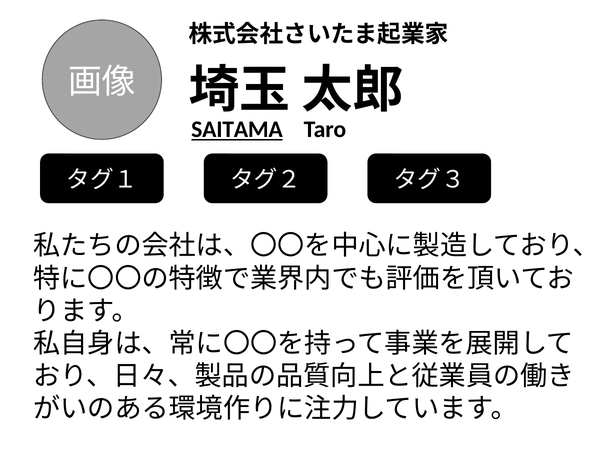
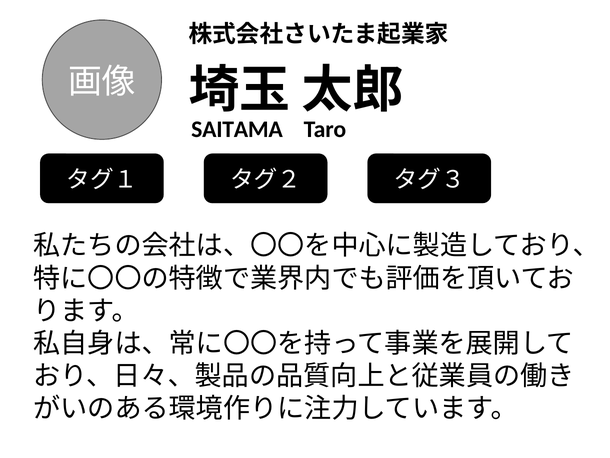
SAITAMA underline: present -> none (237, 129)
